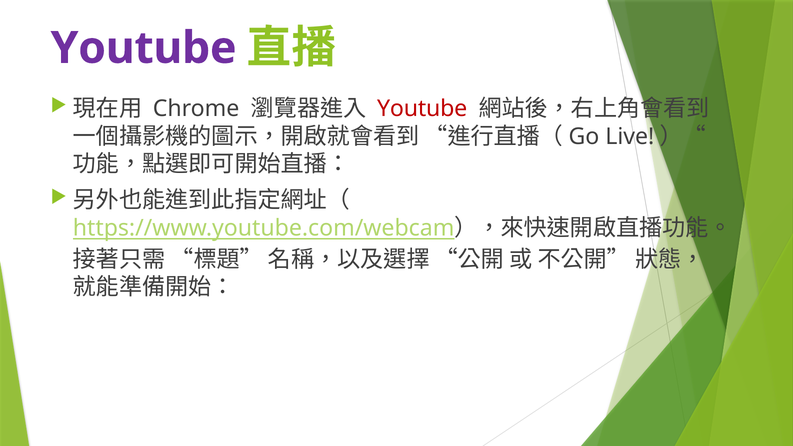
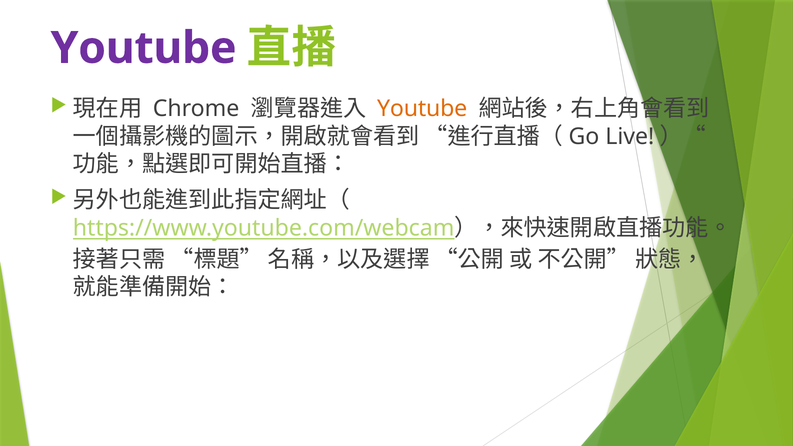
Youtube colour: red -> orange (422, 109)
